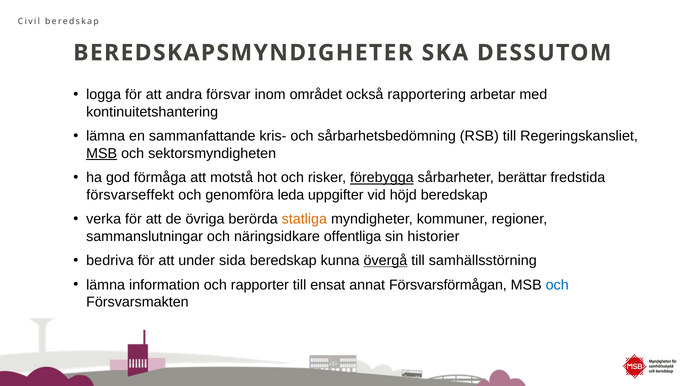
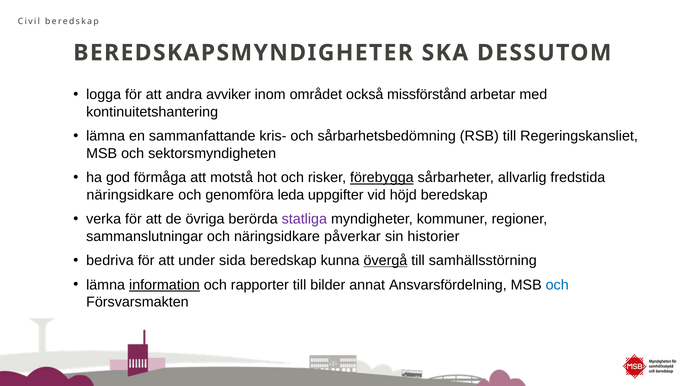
försvar: försvar -> avviker (228, 95)
rapportering: rapportering -> missförstånd (427, 95)
MSB underline: present -> none (102, 153)
berättar: berättar -> allvarlig (522, 178)
försvarseffekt: försvarseffekt -> näringsidkare (130, 195)
statliga colour: orange -> purple (304, 219)
offentliga: offentliga -> påverkar (352, 236)
information underline: none -> present (164, 285)
ensat: ensat -> bilder (328, 285)
Försvarsförmågan: Försvarsförmågan -> Ansvarsfördelning (448, 285)
